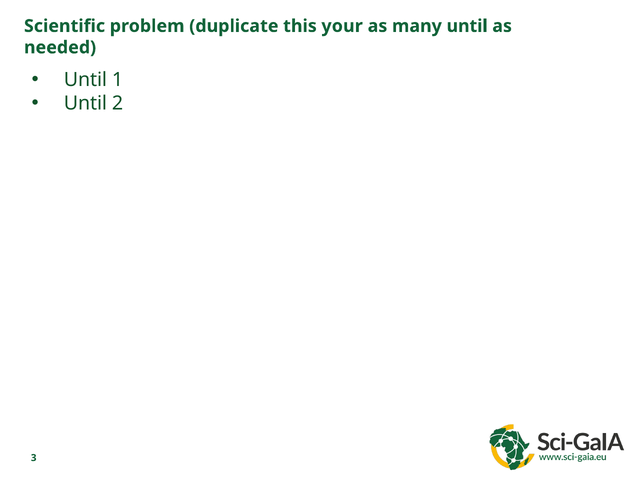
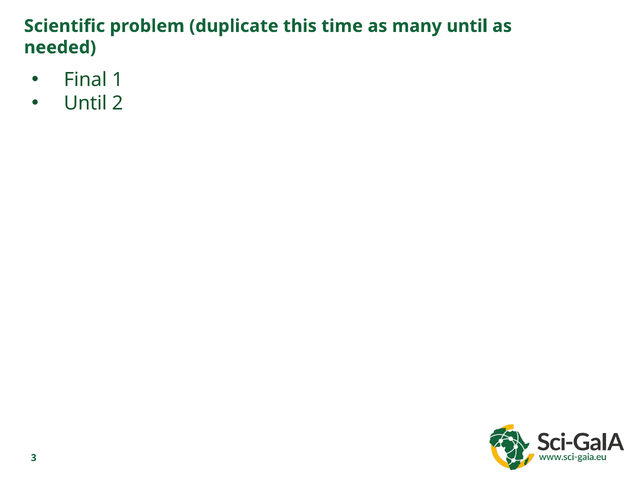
your: your -> time (342, 26)
Until: Until -> Final (85, 80)
